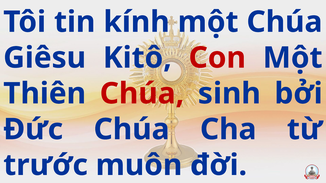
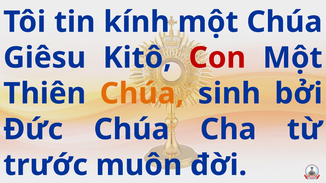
Chúa colour: red -> orange (142, 94)
